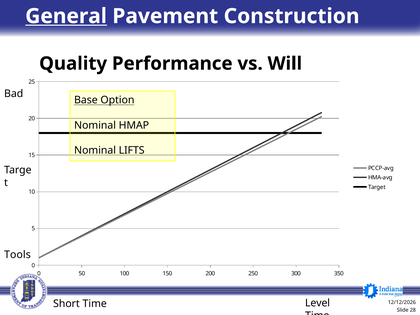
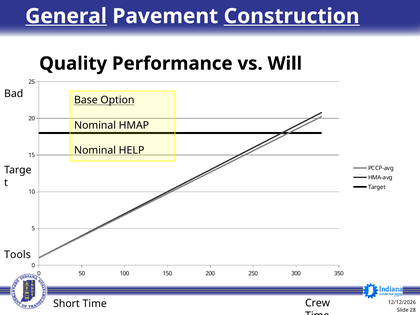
Construction underline: none -> present (292, 16)
LIFTS: LIFTS -> HELP (132, 150)
Level: Level -> Crew (318, 303)
